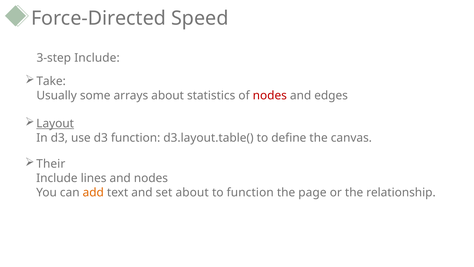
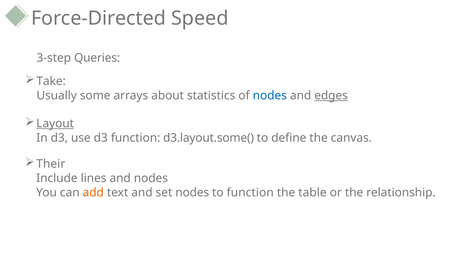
3-step Include: Include -> Queries (97, 58)
nodes colour: red -> blue (270, 95)
edges underline: none -> present (331, 95)
d3.layout.table(: d3.layout.table( -> d3.layout.some( (209, 138)
set about: about -> nodes (192, 192)
page: page -> table (312, 192)
